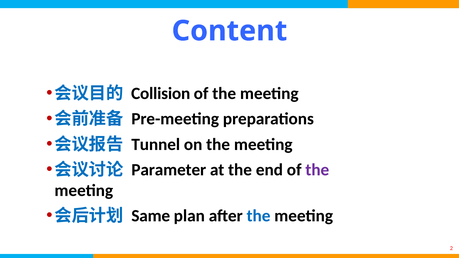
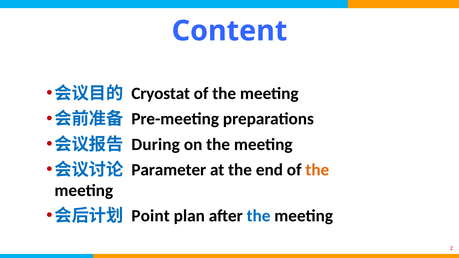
Collision: Collision -> Cryostat (161, 94)
Tunnel: Tunnel -> During (156, 144)
the colour: purple -> orange (317, 170)
Same: Same -> Point (151, 216)
